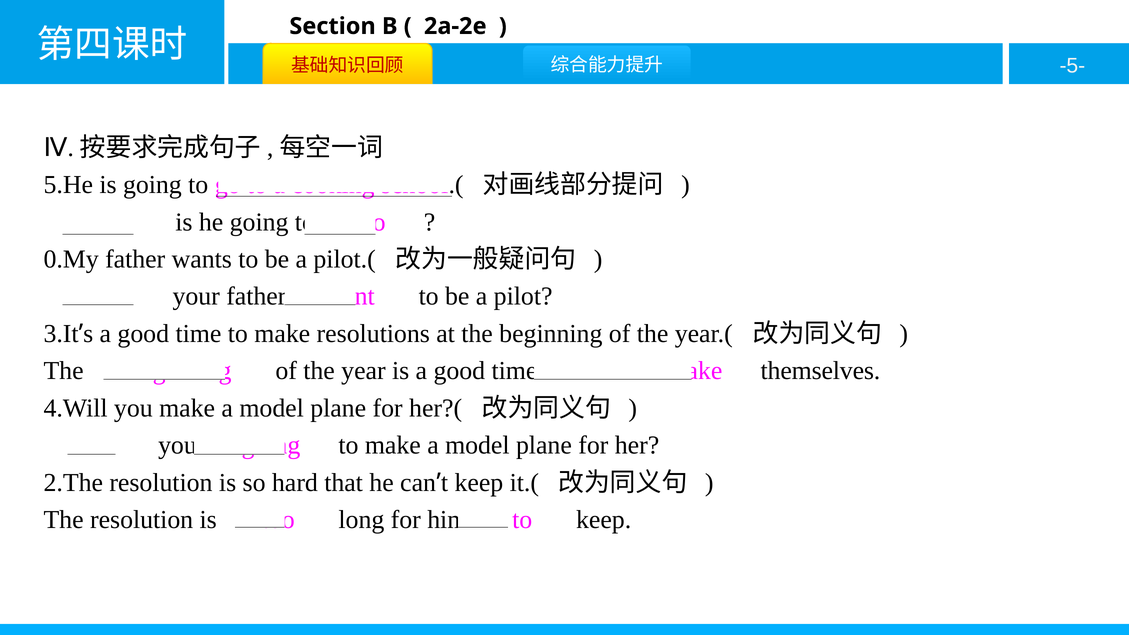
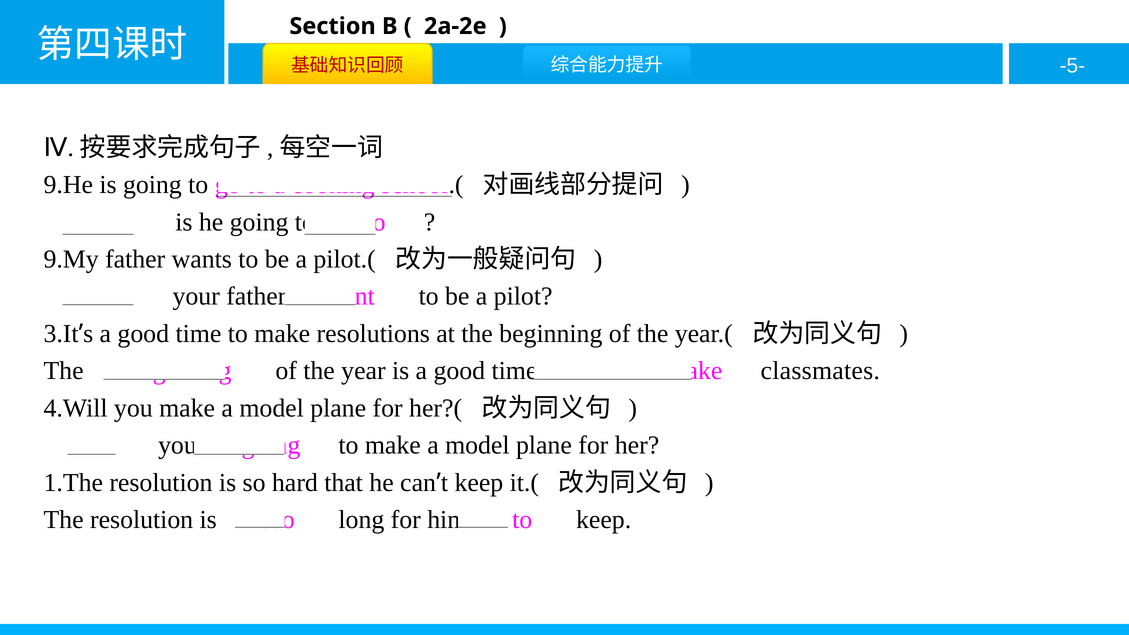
5.He: 5.He -> 9.He (68, 185)
0.My: 0.My -> 9.My (71, 259)
themselves: themselves -> classmates (820, 371)
2.The: 2.The -> 1.The (73, 483)
